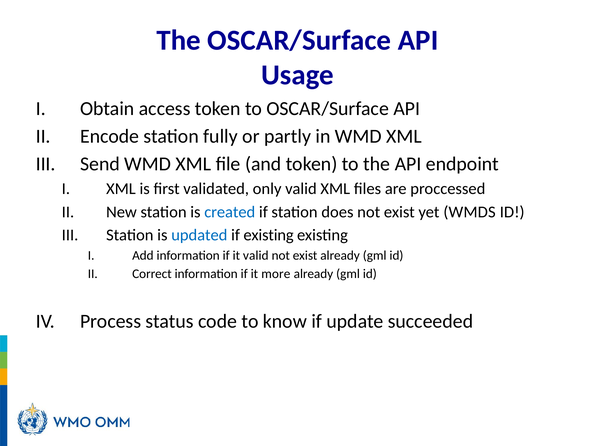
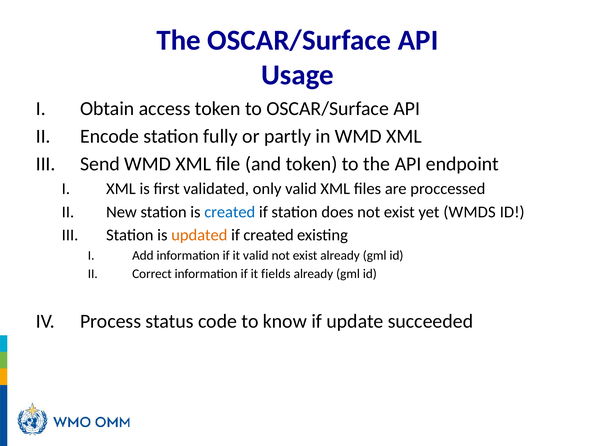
updated colour: blue -> orange (199, 235)
if existing: existing -> created (269, 235)
more: more -> fields (276, 274)
